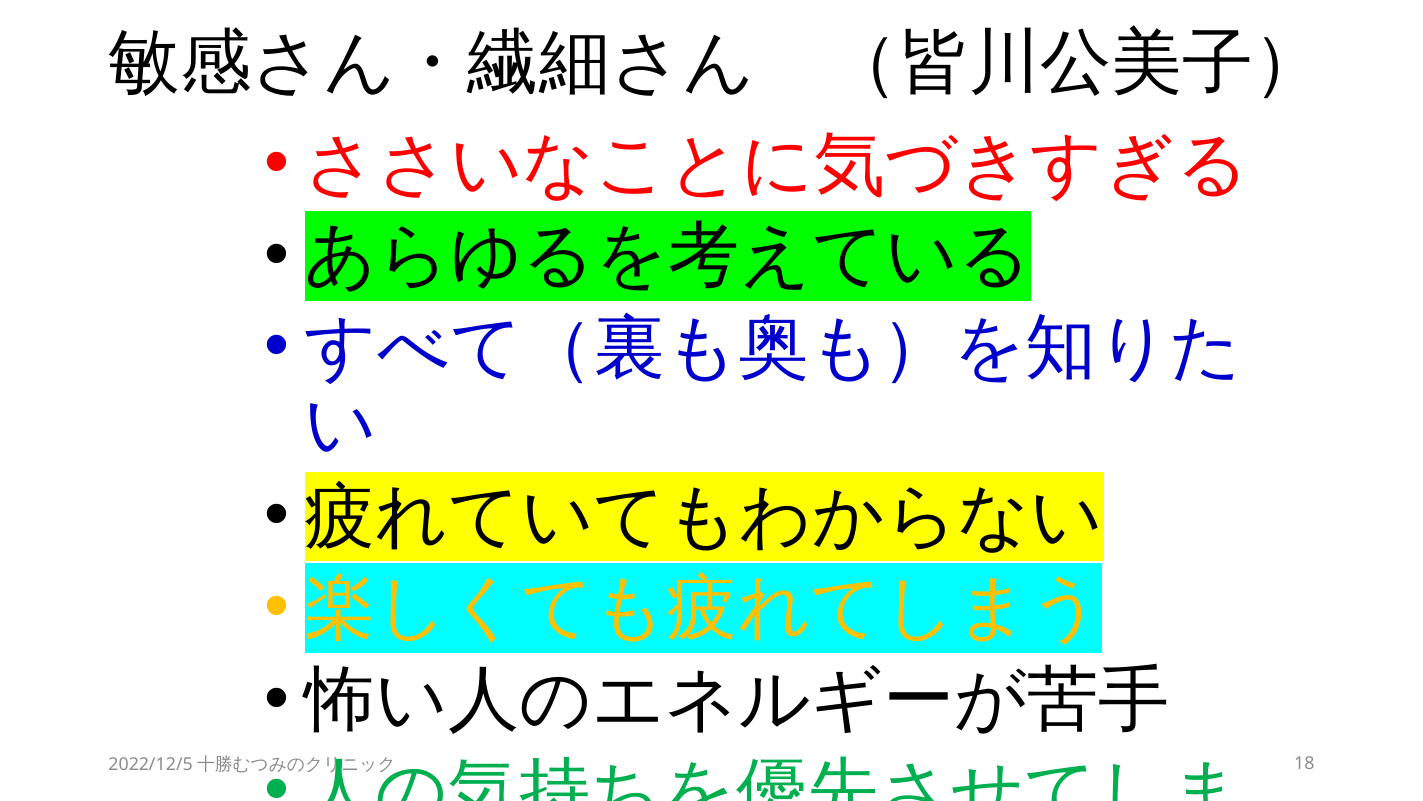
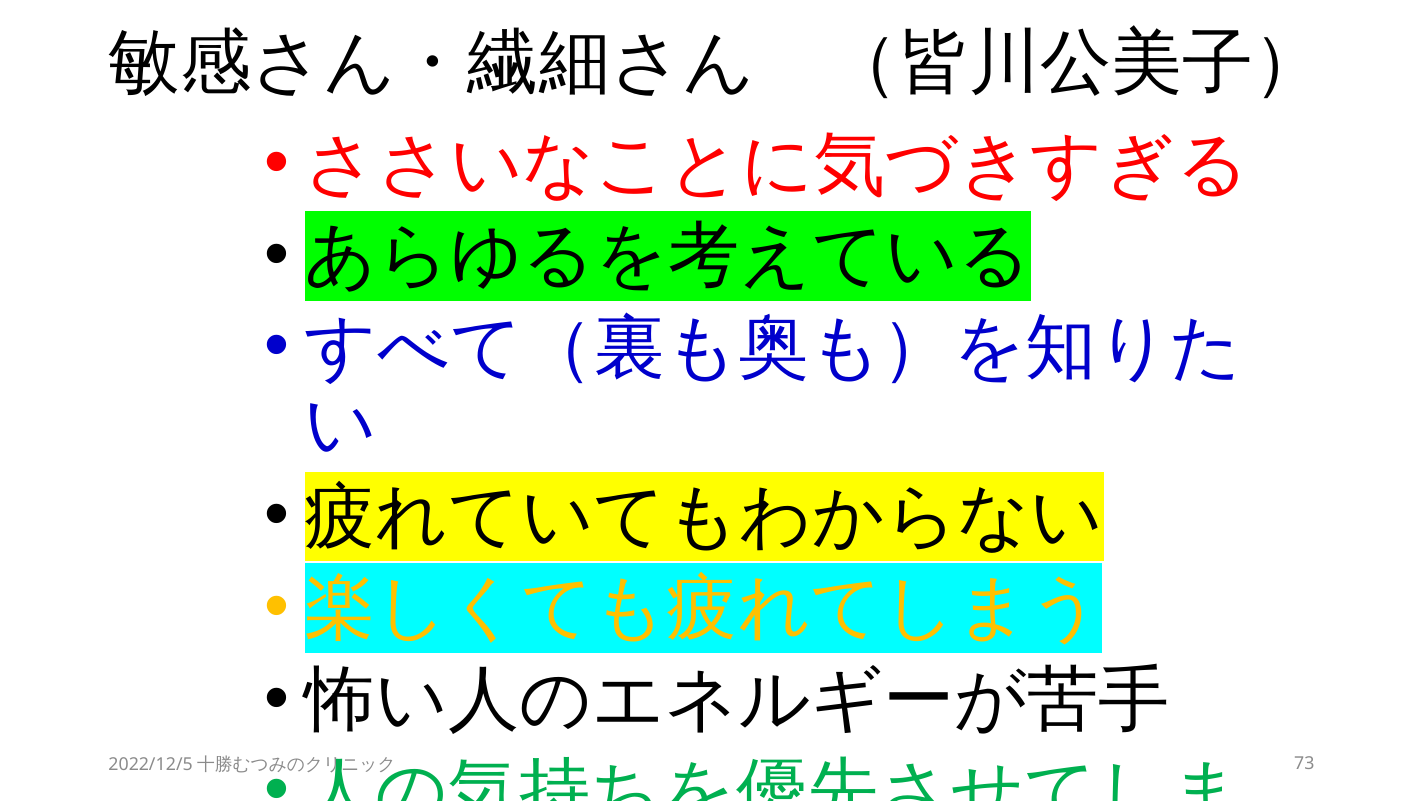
18: 18 -> 73 (1304, 763)
